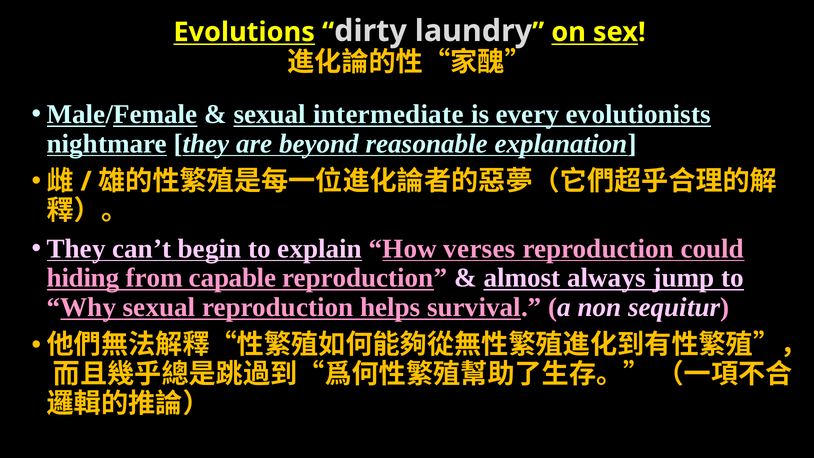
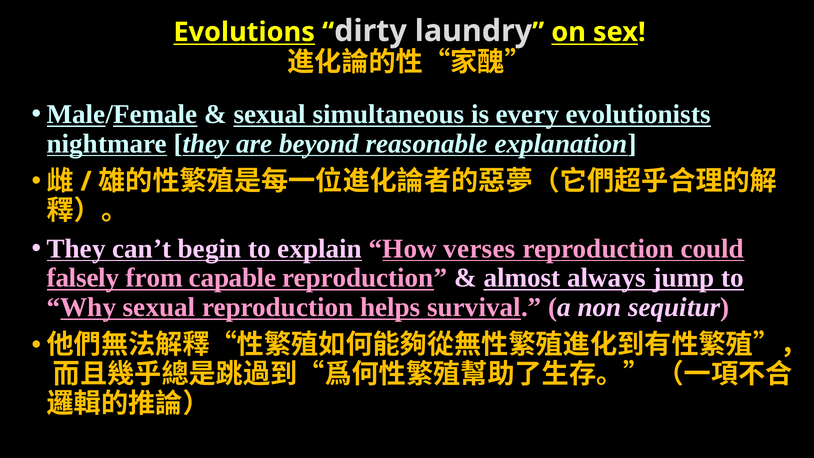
intermediate: intermediate -> simultaneous (389, 114)
hiding: hiding -> falsely (83, 278)
